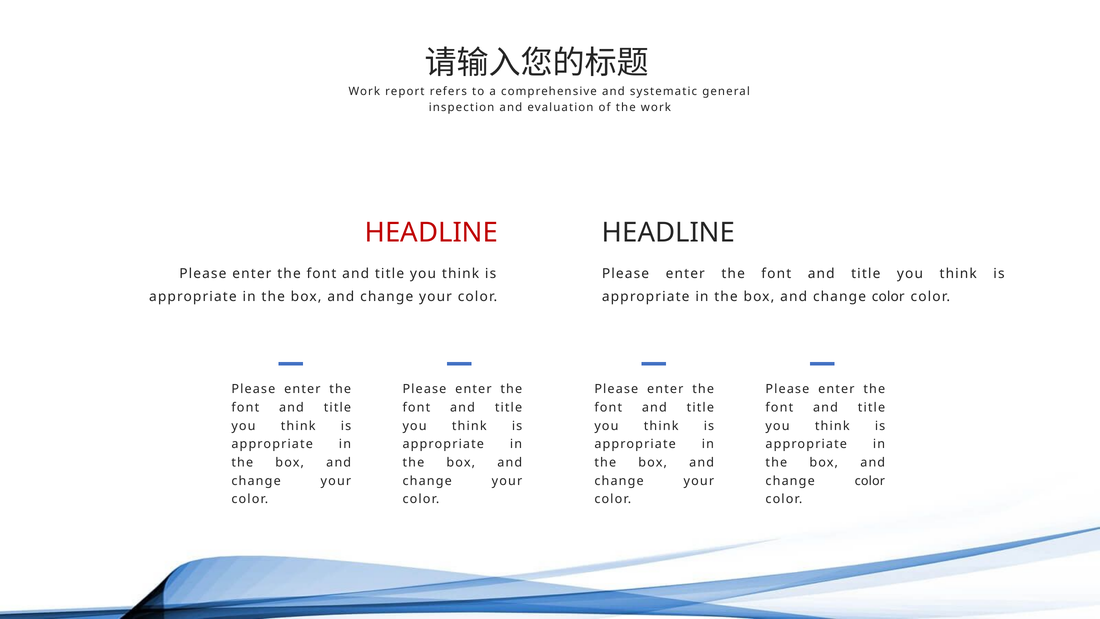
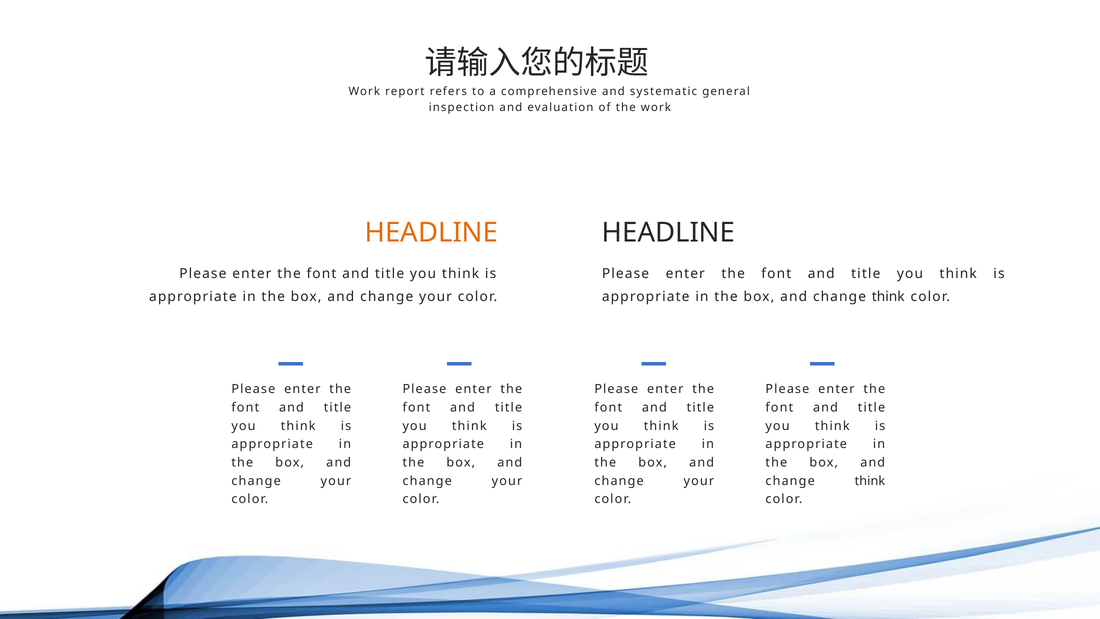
HEADLINE colour: red -> orange (431, 233)
color: color -> think (888, 296)
color: color -> think (870, 481)
